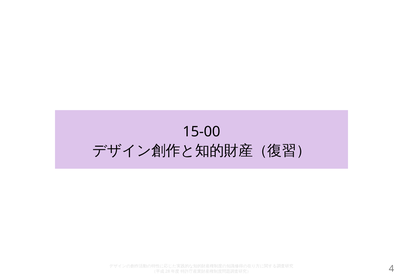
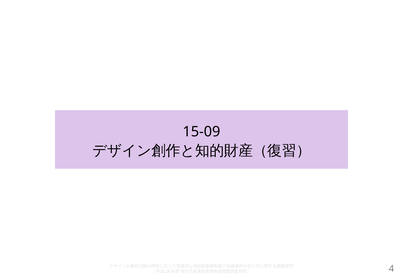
15-00: 15-00 -> 15-09 (201, 132)
